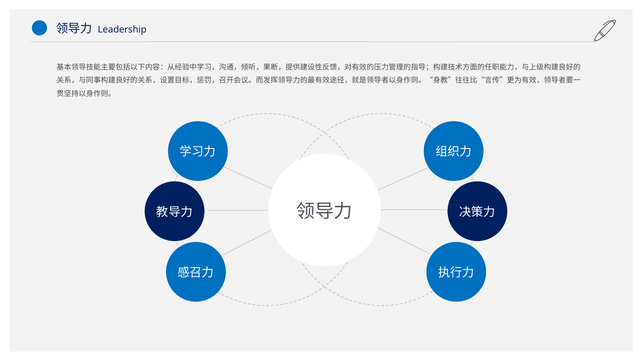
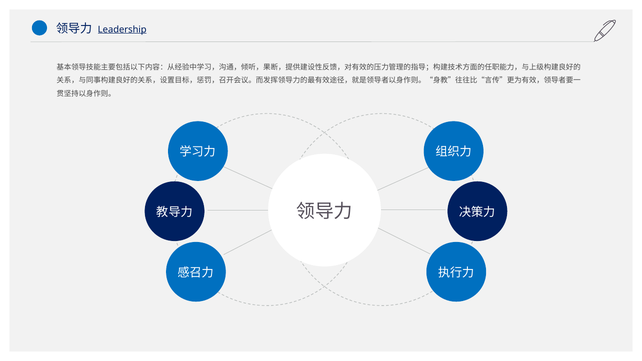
Leadership underline: none -> present (122, 29)
